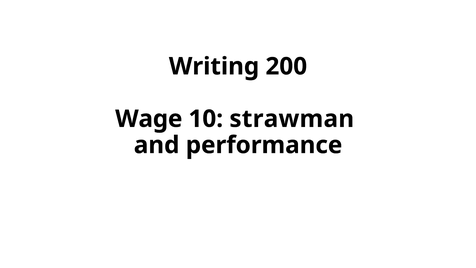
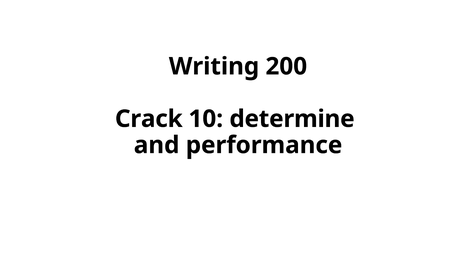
Wage: Wage -> Crack (149, 119)
strawman: strawman -> determine (292, 119)
